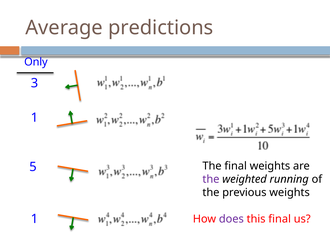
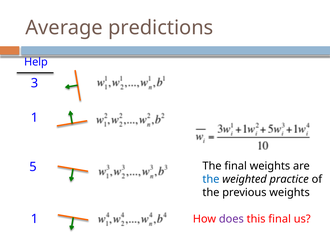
Only: Only -> Help (36, 62)
the colour: purple -> blue (211, 179)
running: running -> practice (289, 179)
